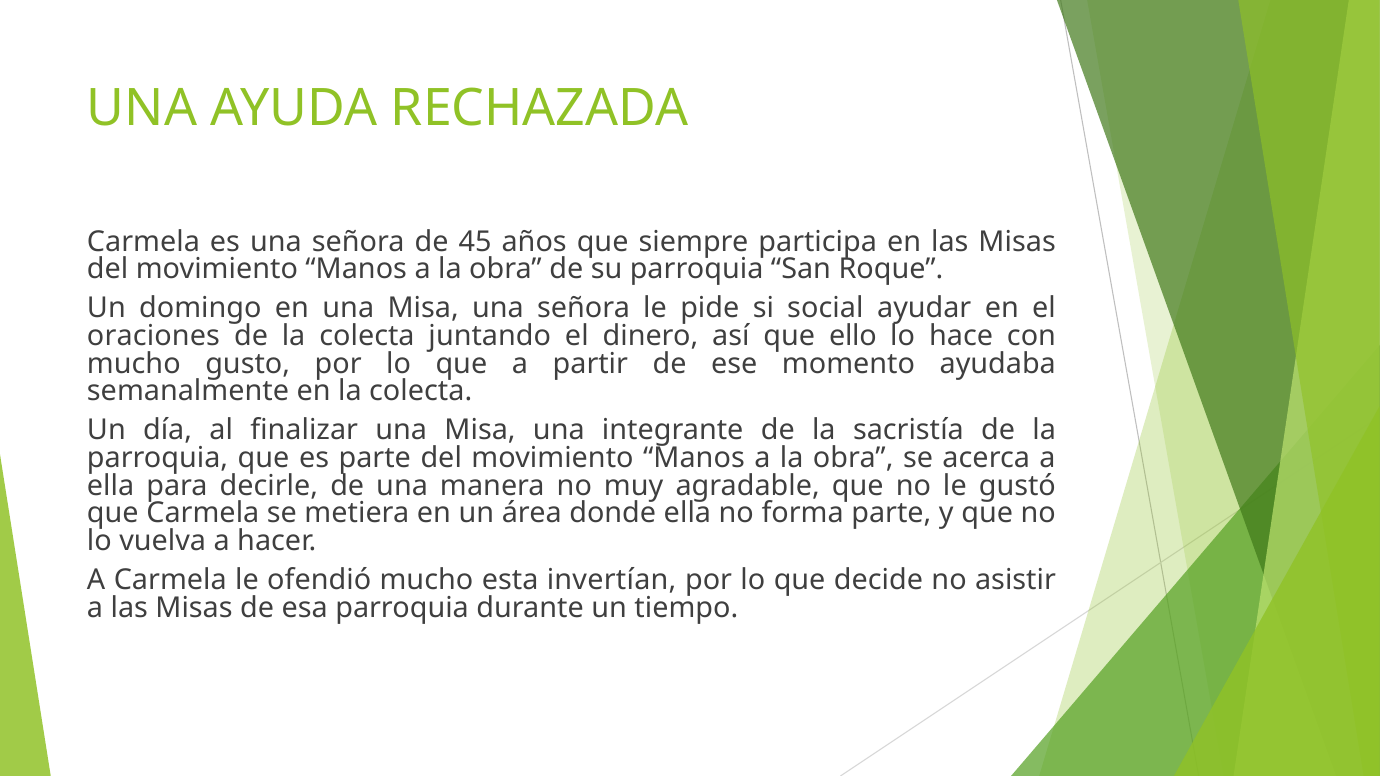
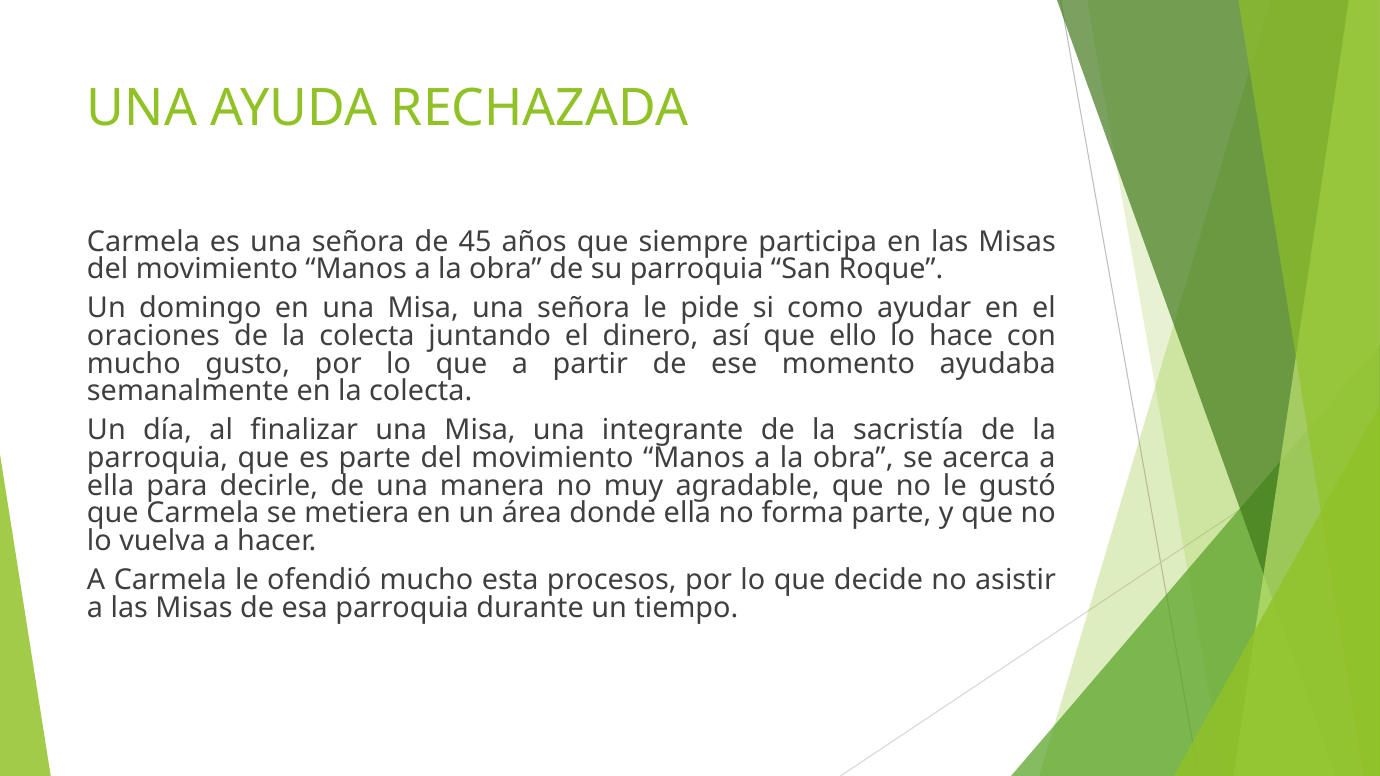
social: social -> como (825, 309)
invertían: invertían -> procesos (612, 580)
